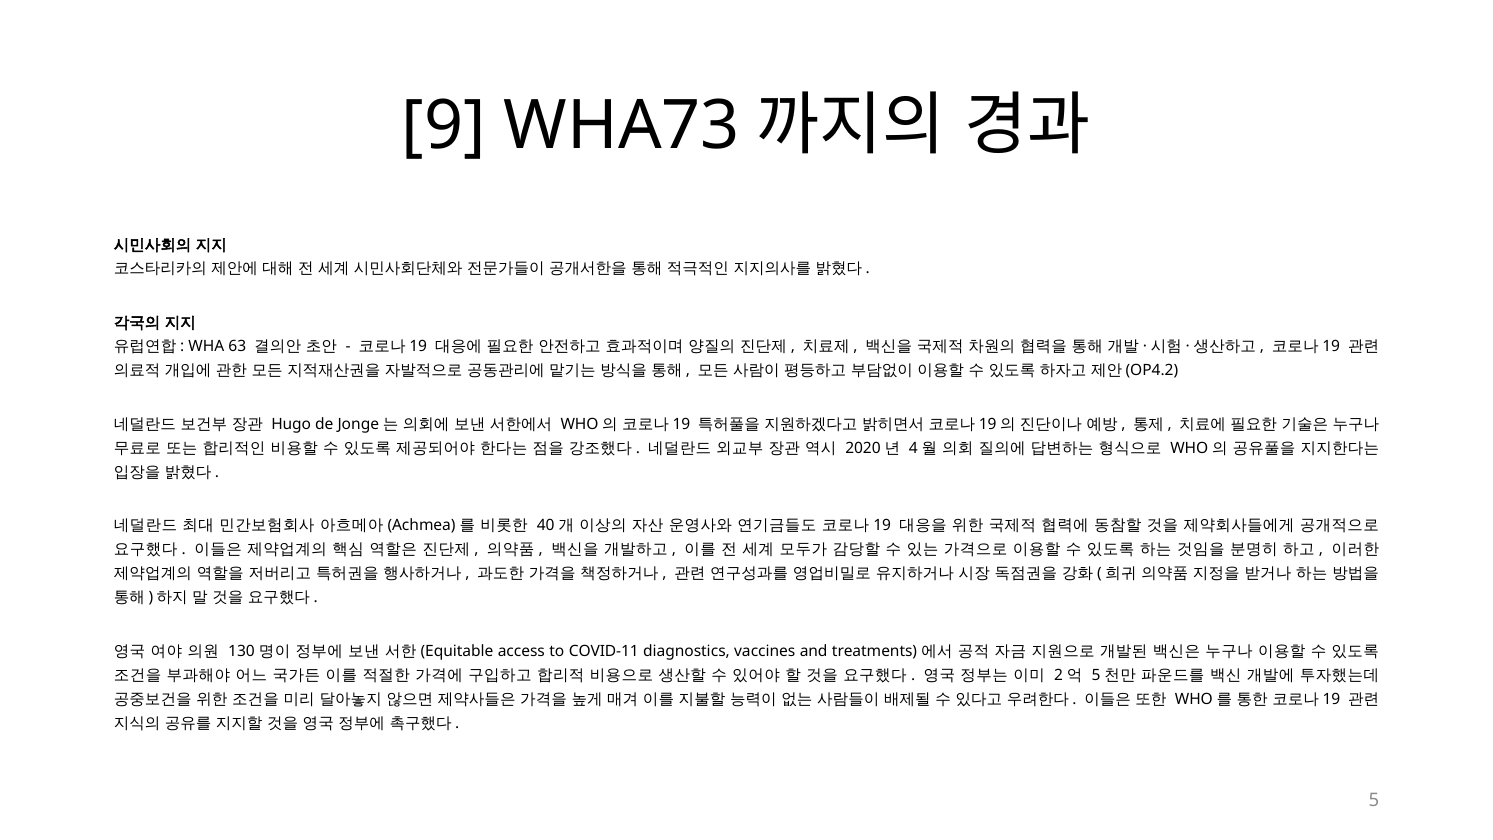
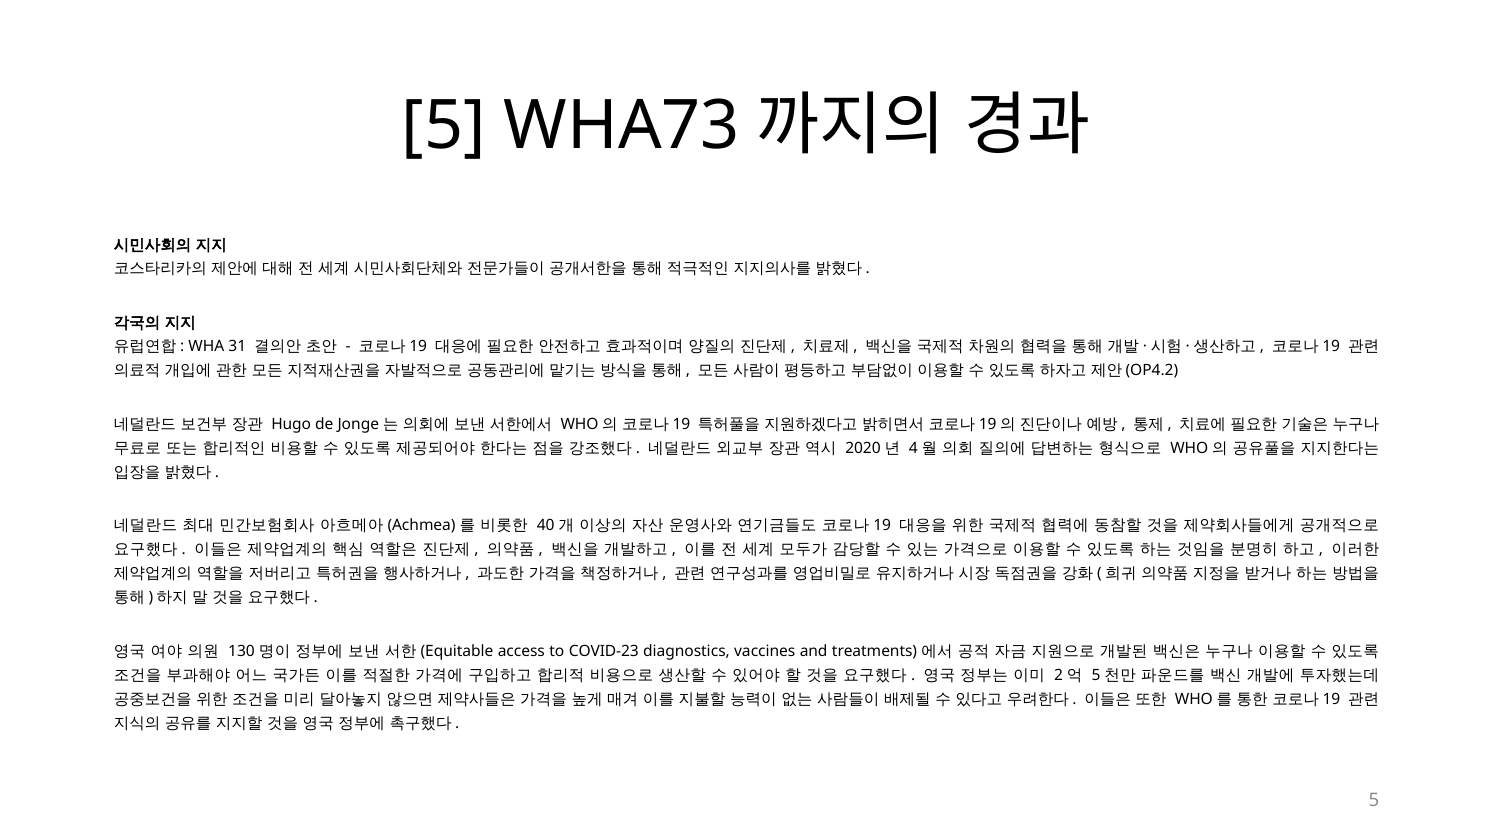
9: 9 -> 5 (444, 125)
63: 63 -> 31 (237, 346)
COVID-11: COVID-11 -> COVID-23 (604, 651)
